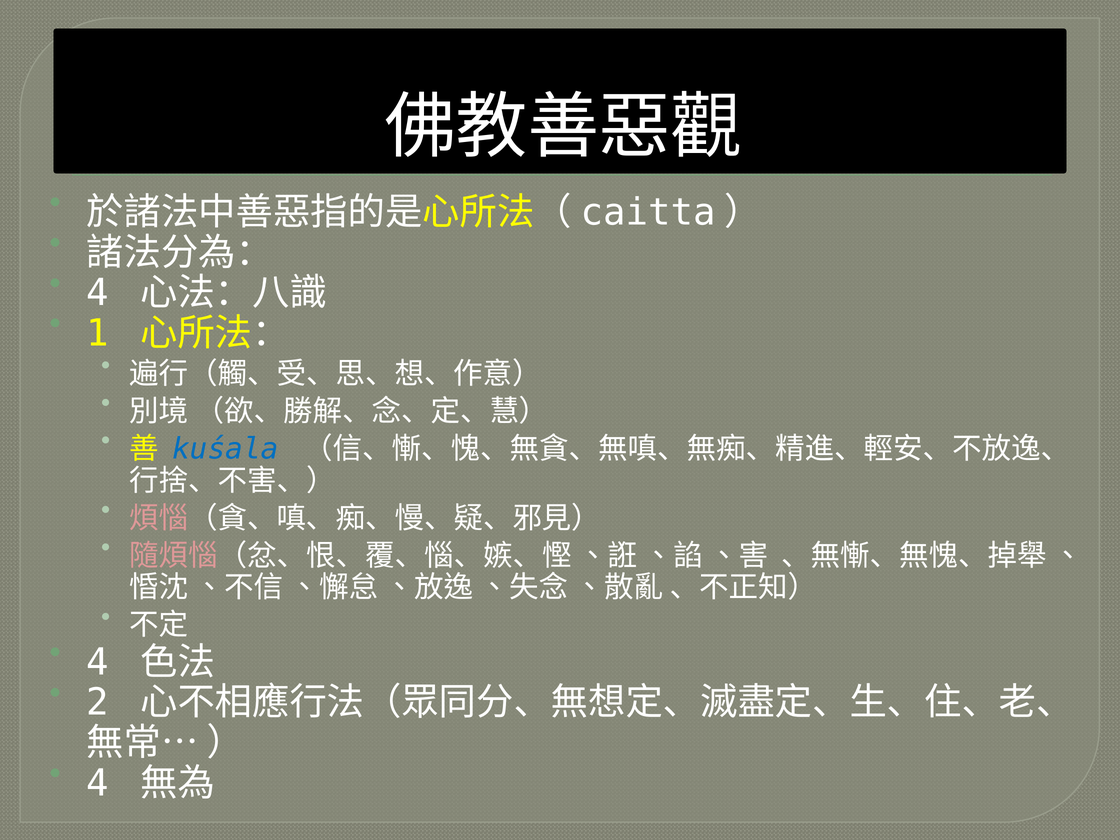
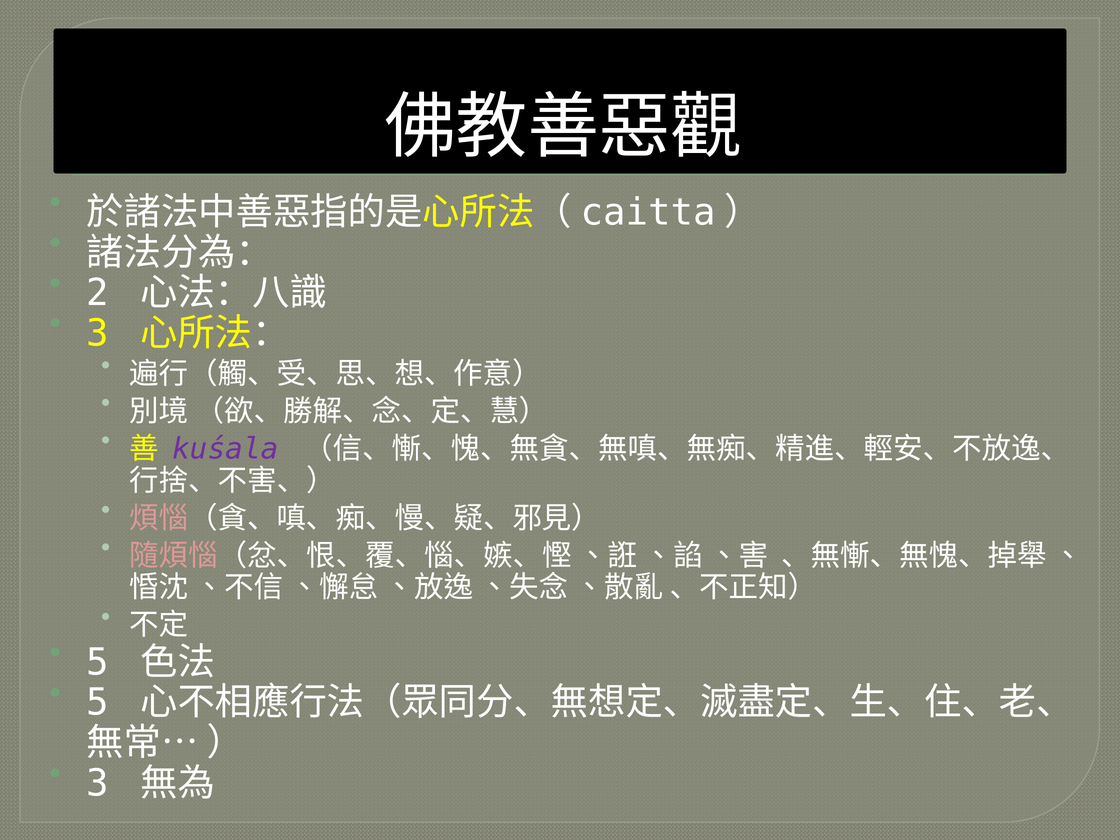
4: 4 -> 2 (98, 293)
1: 1 -> 3 (98, 333)
kuśala colour: blue -> purple (225, 449)
4: 4 -> 5 (98, 662)
2: 2 -> 5 (98, 703)
4: 4 -> 3 (98, 783)
